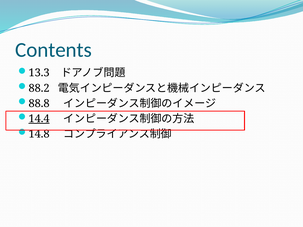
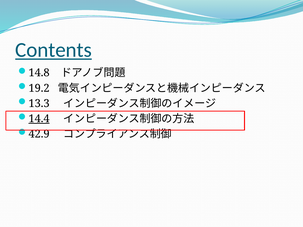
Contents underline: none -> present (53, 50)
13.3: 13.3 -> 14.8 (39, 73)
88.2: 88.2 -> 19.2 (39, 88)
88.8: 88.8 -> 13.3 (39, 104)
14.8: 14.8 -> 42.9 (39, 134)
